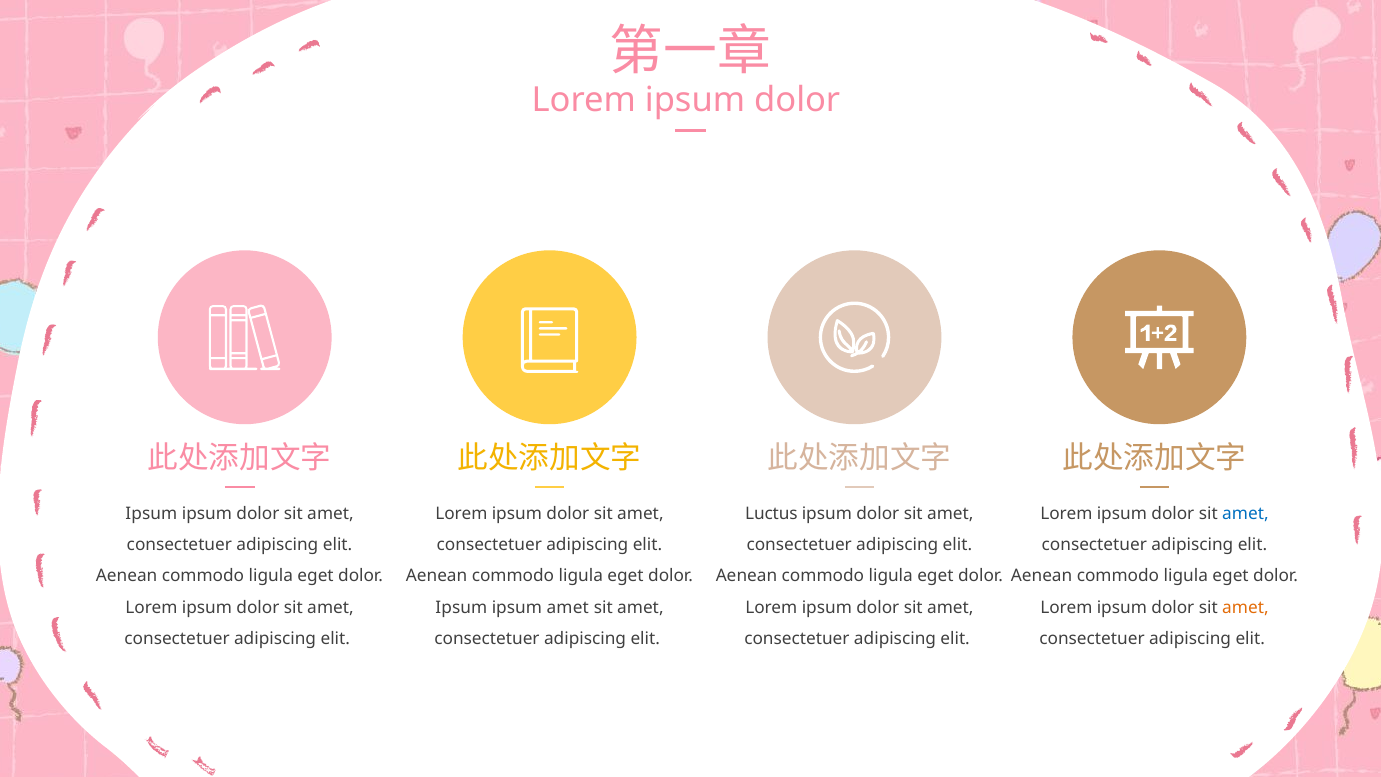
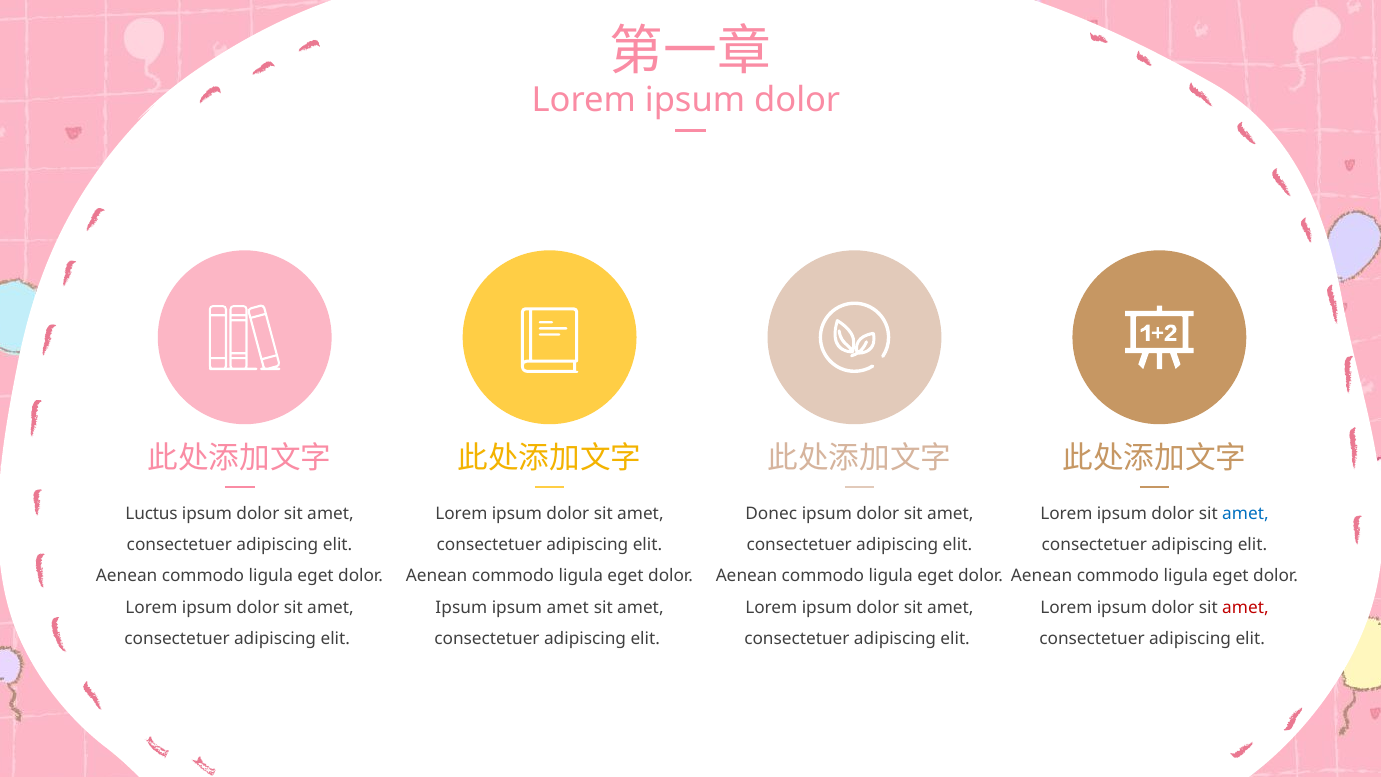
Ipsum: Ipsum -> Luctus (152, 514)
Luctus: Luctus -> Donec (771, 514)
amet colour: orange -> red (1245, 607)
